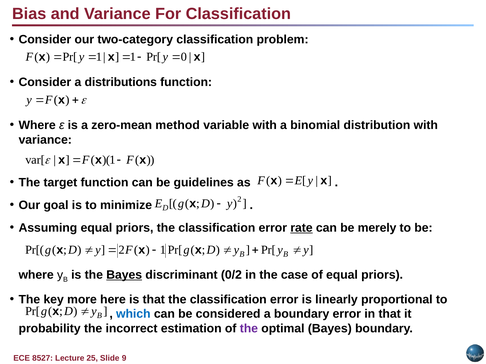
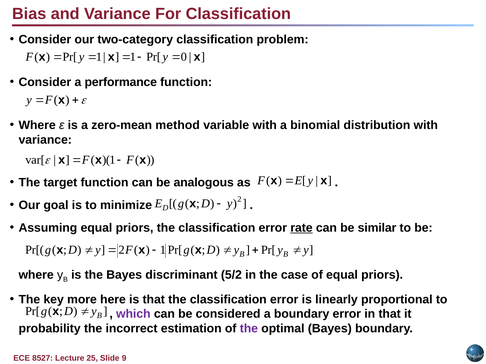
distributions: distributions -> performance (121, 82)
guidelines: guidelines -> analogous (204, 183)
merely: merely -> similar (377, 228)
Bayes underline: present -> none (124, 275)
0/2: 0/2 -> 5/2 (231, 275)
which colour: blue -> purple (133, 314)
